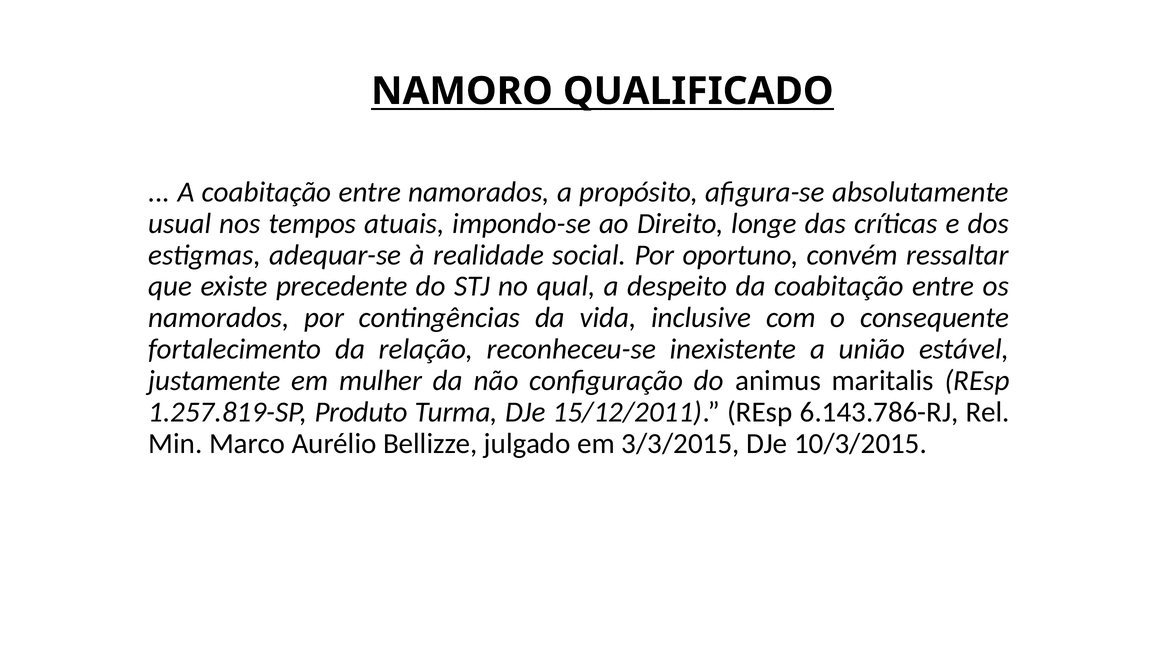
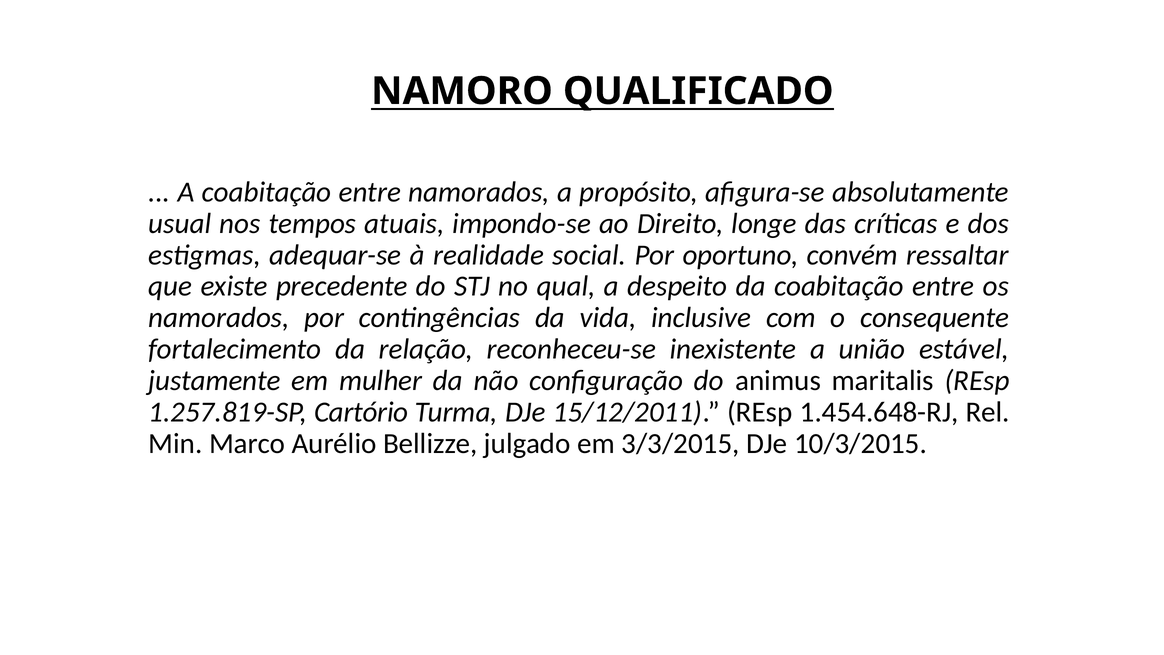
Produto: Produto -> Cartório (361, 412)
6.143.786-RJ: 6.143.786-RJ -> 1.454.648-RJ (879, 412)
